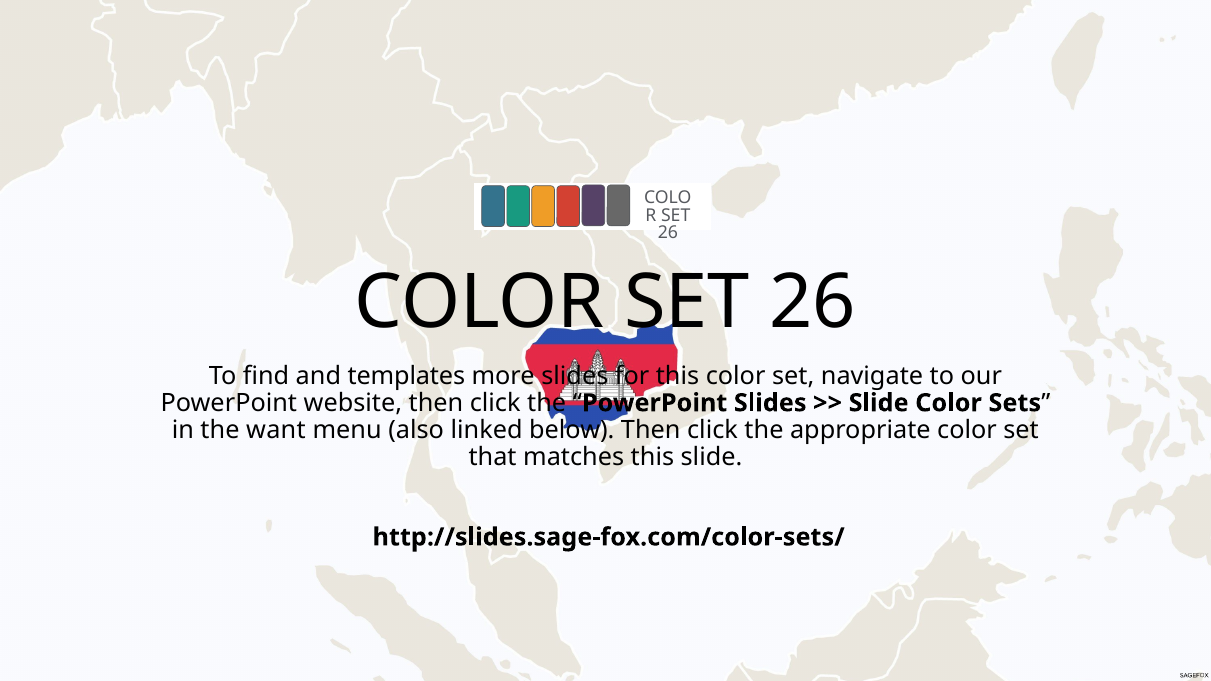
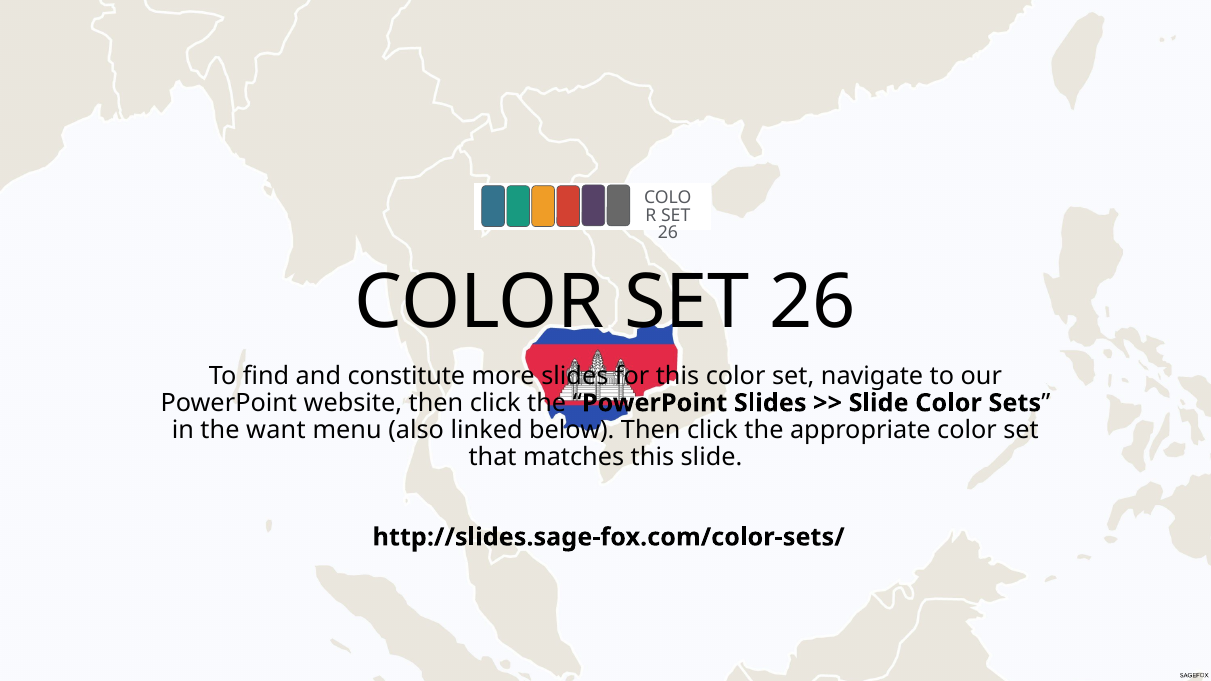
templates: templates -> constitute (406, 376)
